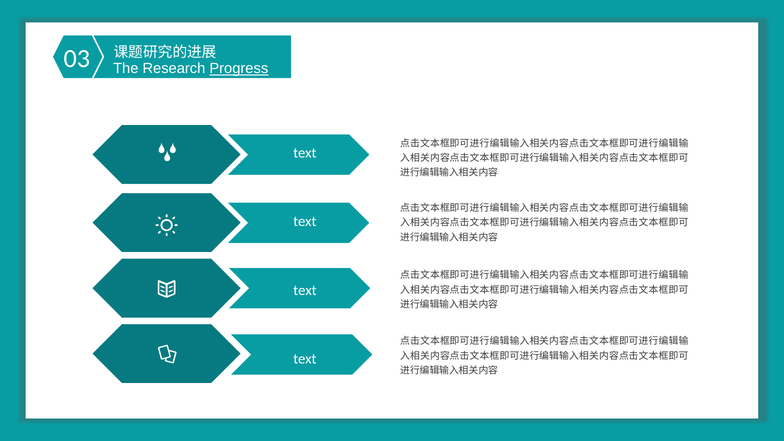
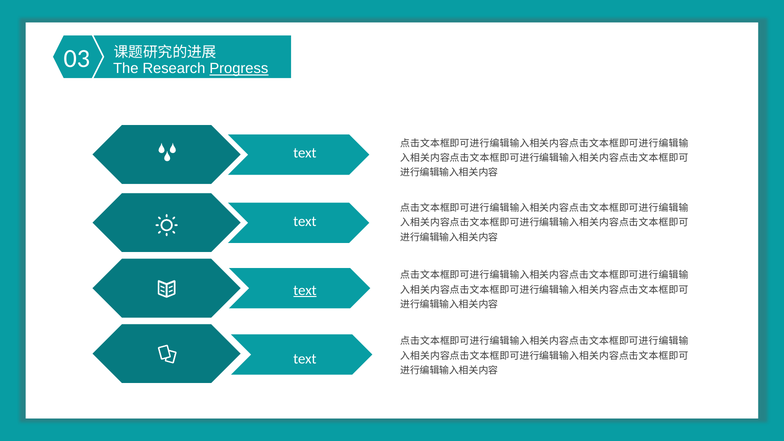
text underline: none -> present (305, 290)
